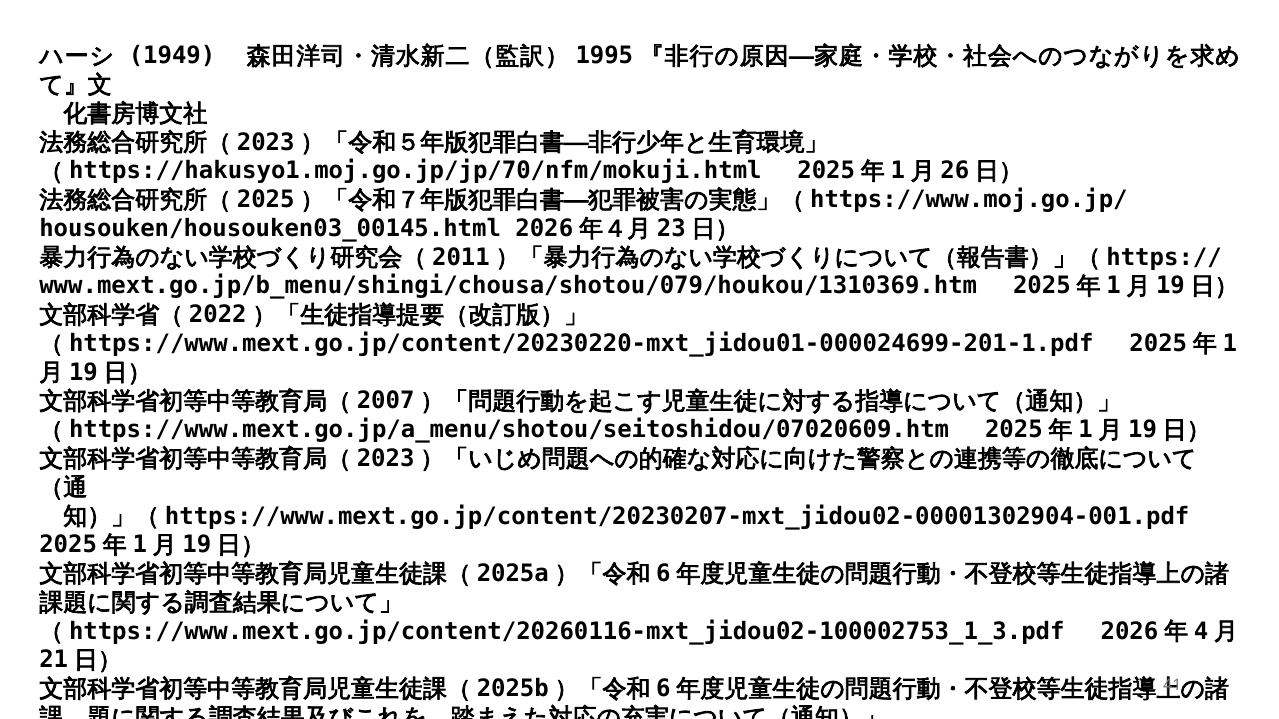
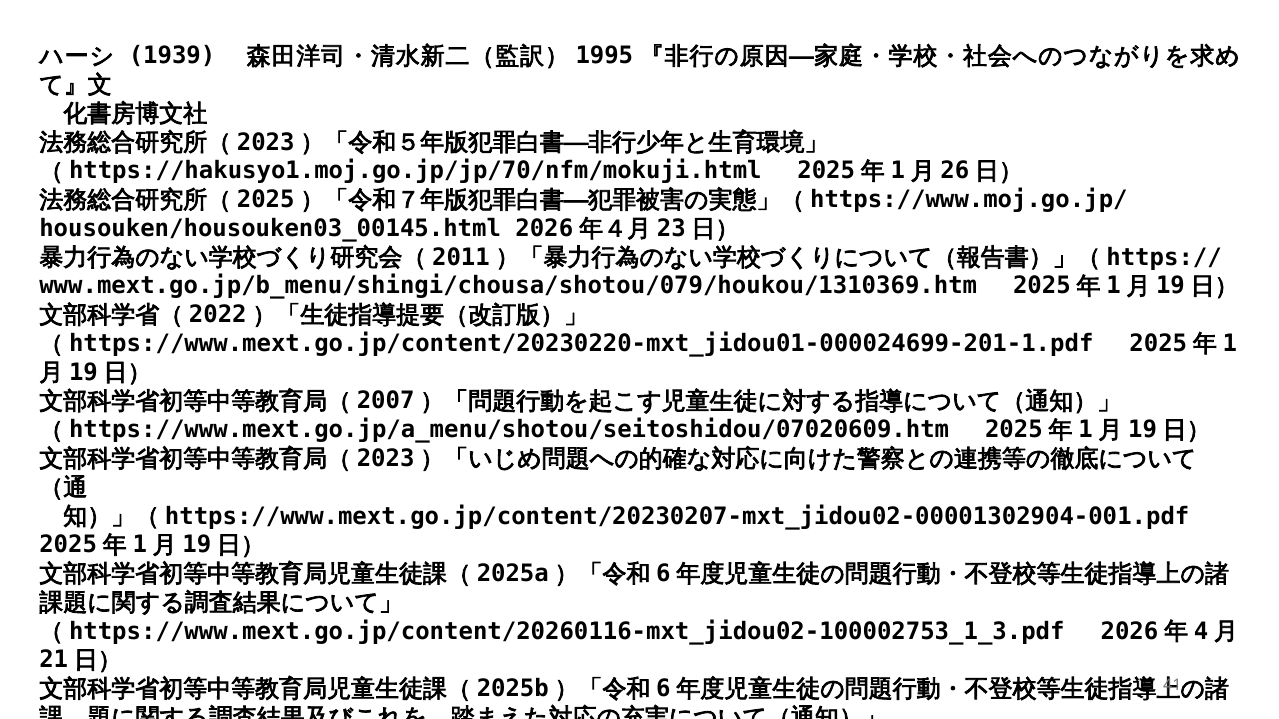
1949: 1949 -> 1939 (172, 56)
